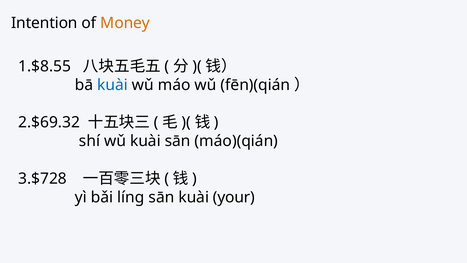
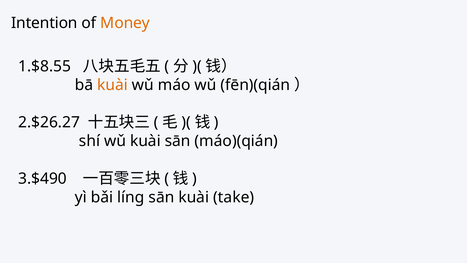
kuài colour: blue -> orange (113, 85)
2.$69.32: 2.$69.32 -> 2.$26.27 (49, 122)
3.$728: 3.$728 -> 3.$490 (43, 178)
your: your -> take (234, 197)
